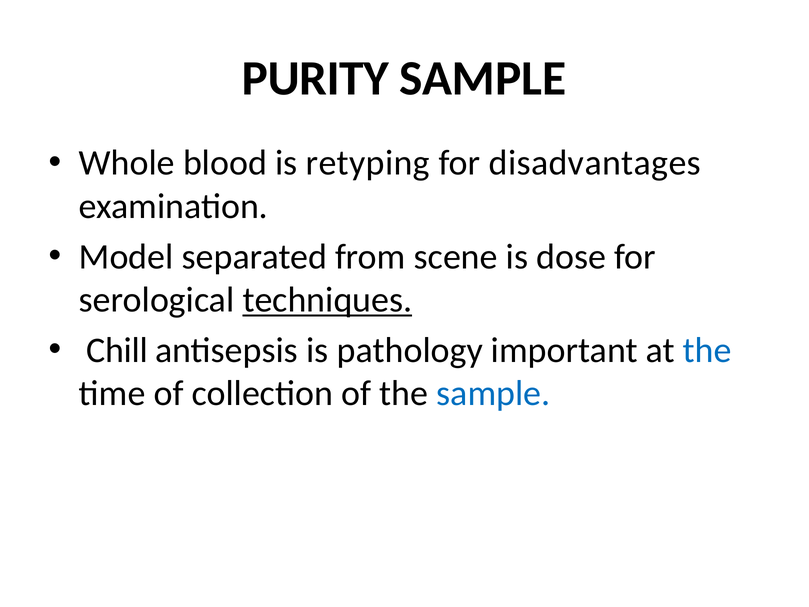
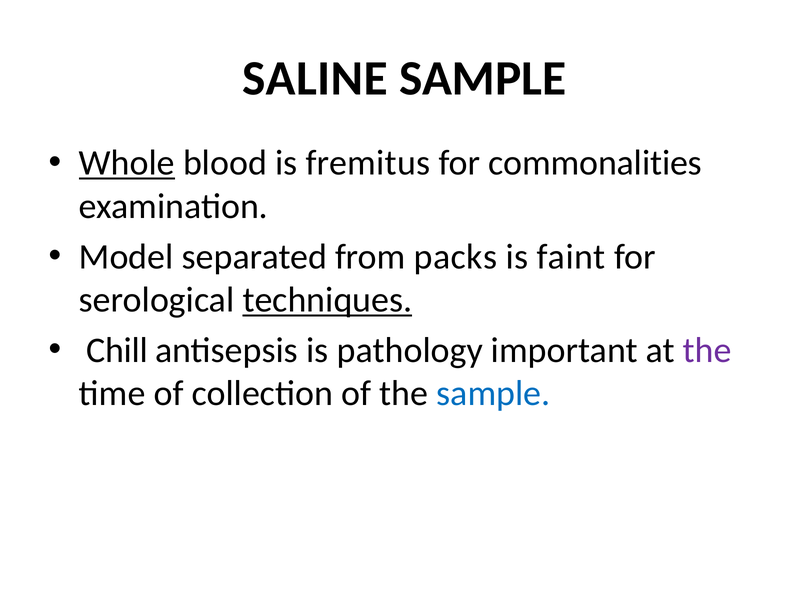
PURITY: PURITY -> SALINE (315, 78)
Whole underline: none -> present (127, 163)
retyping: retyping -> fremitus (368, 163)
disadvantages: disadvantages -> commonalities (595, 163)
scene: scene -> packs (456, 257)
dose: dose -> faint (571, 257)
the colour: blue -> purple (707, 350)
